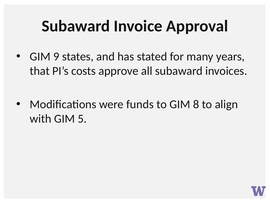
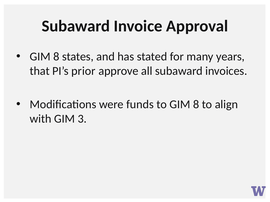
9: 9 -> 8 (56, 57)
costs: costs -> prior (83, 71)
5: 5 -> 3 (82, 119)
